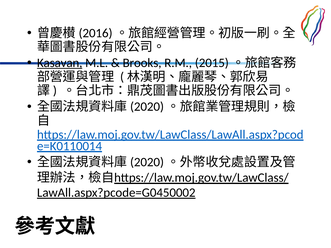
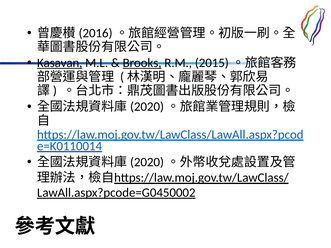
Brooks underline: none -> present (142, 63)
